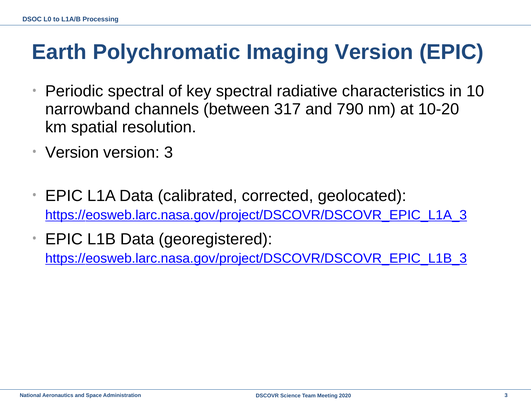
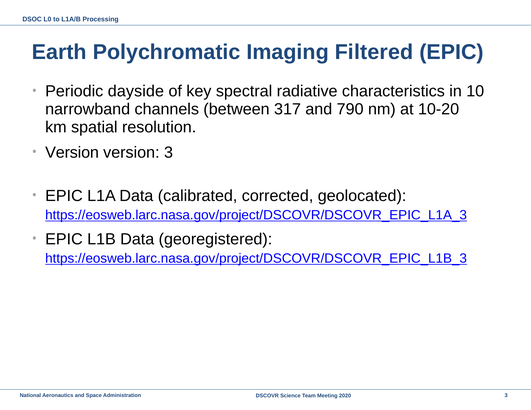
Imaging Version: Version -> Filtered (374, 52)
Periodic spectral: spectral -> dayside (136, 91)
